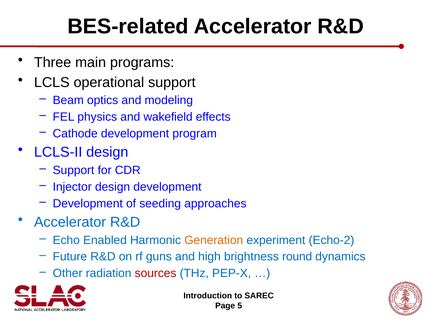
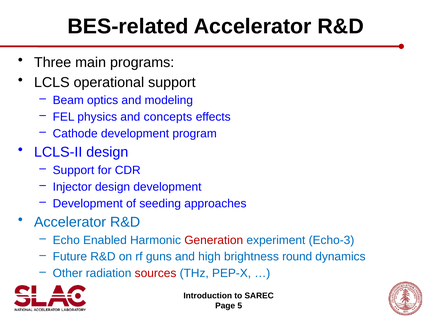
wakefield: wakefield -> concepts (168, 117)
Generation colour: orange -> red (214, 240)
Echo-2: Echo-2 -> Echo-3 (331, 240)
